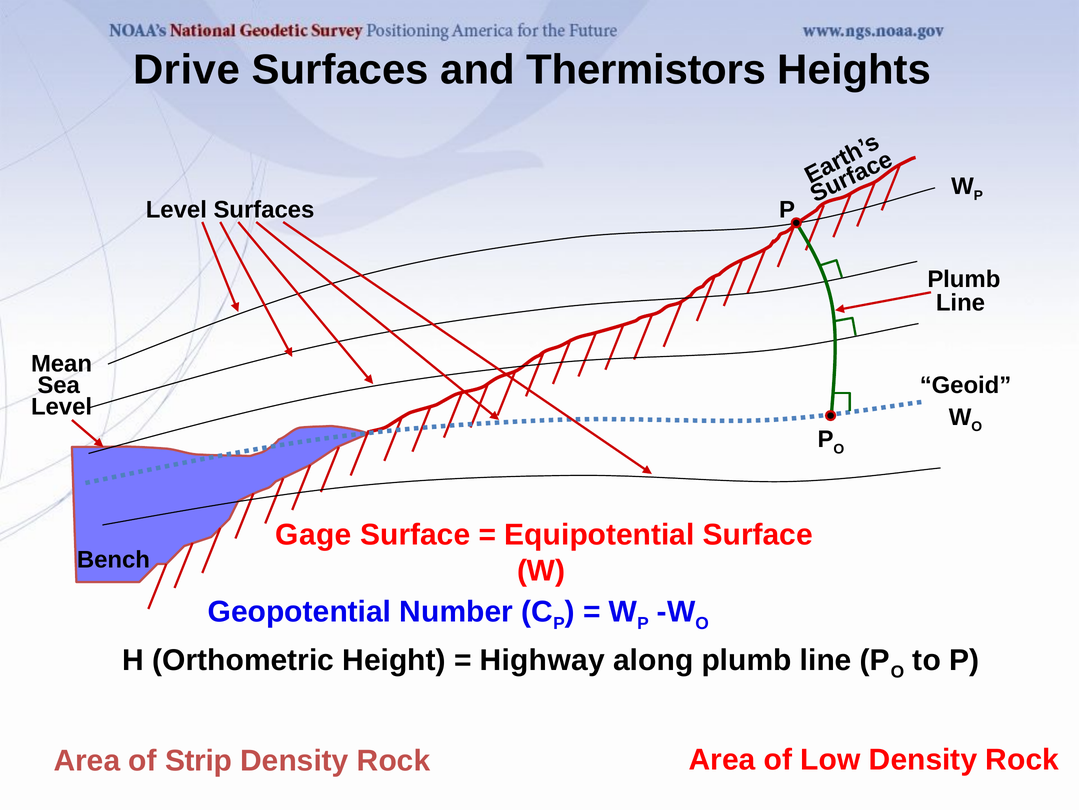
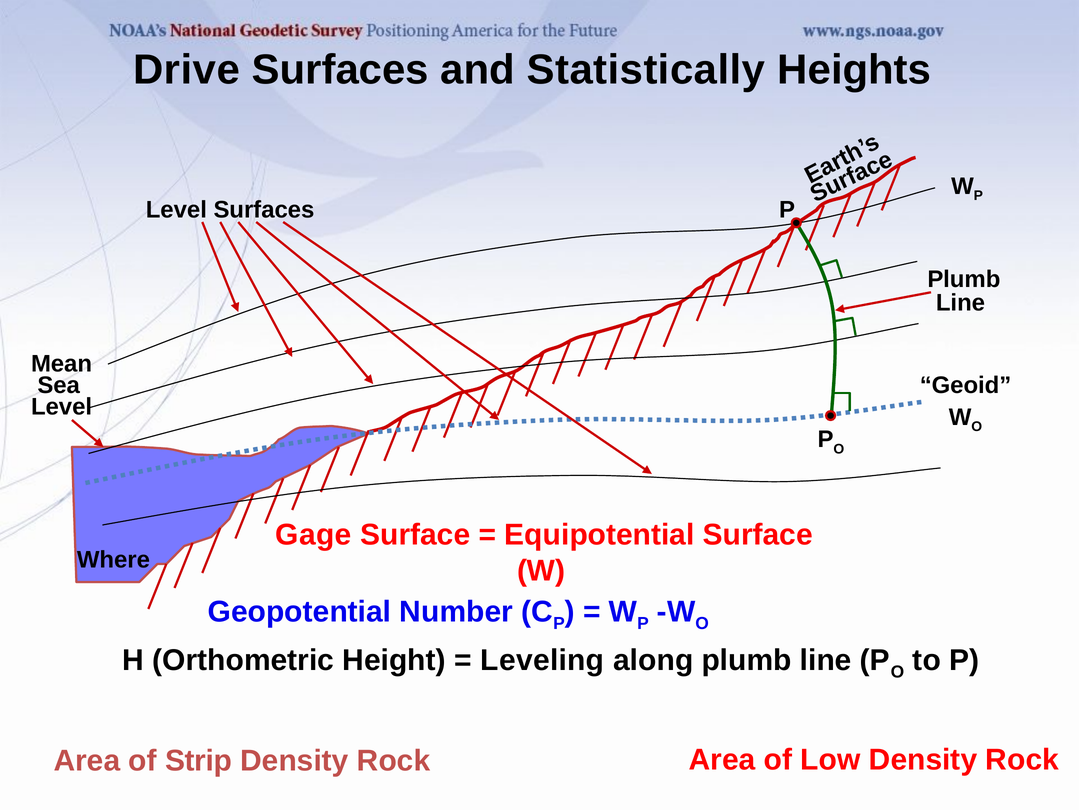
Thermistors: Thermistors -> Statistically (646, 70)
Bench: Bench -> Where (113, 559)
Highway: Highway -> Leveling (542, 660)
